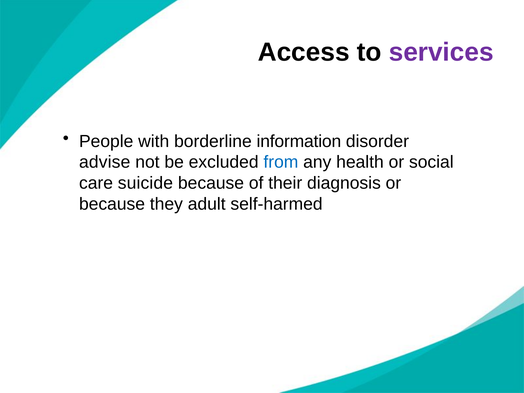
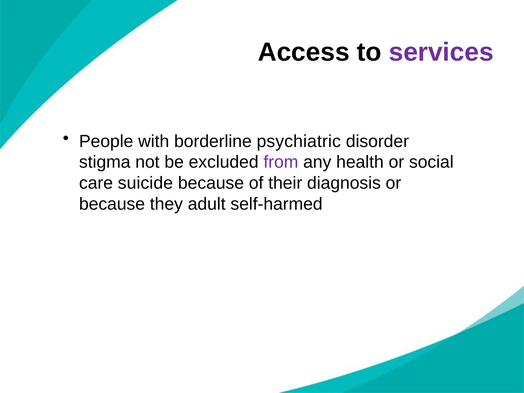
information: information -> psychiatric (299, 141)
advise: advise -> stigma (105, 162)
from colour: blue -> purple (281, 162)
